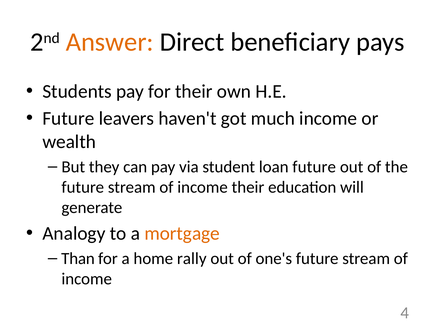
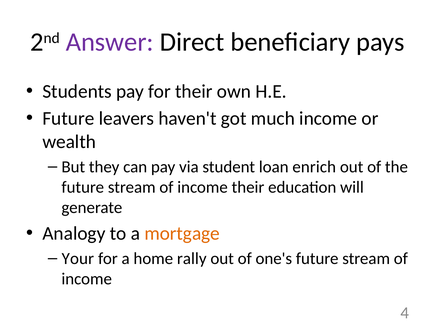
Answer colour: orange -> purple (110, 42)
loan future: future -> enrich (314, 167)
Than: Than -> Your (78, 258)
